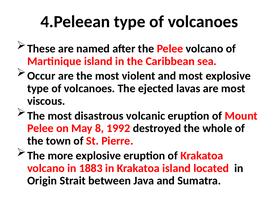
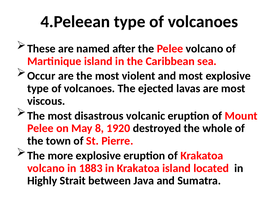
1992: 1992 -> 1920 (118, 128)
Origin: Origin -> Highly (42, 181)
